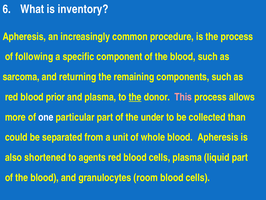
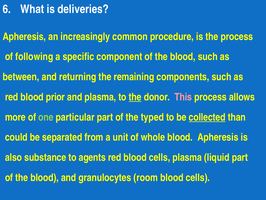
inventory: inventory -> deliveries (83, 9)
sarcoma: sarcoma -> between (21, 77)
one colour: white -> light green (46, 117)
under: under -> typed (152, 117)
collected underline: none -> present (207, 117)
shortened: shortened -> substance (45, 157)
